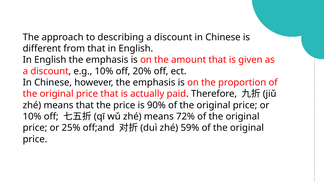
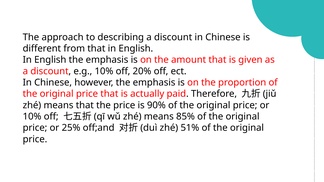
72%: 72% -> 85% (185, 117)
59%: 59% -> 51% (190, 128)
